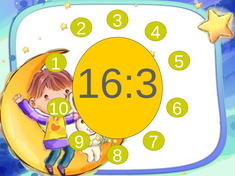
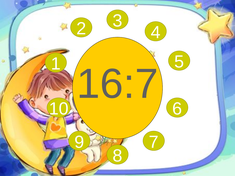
16:3: 16:3 -> 16:7 (117, 84)
